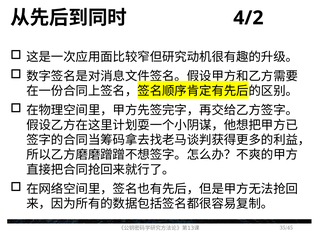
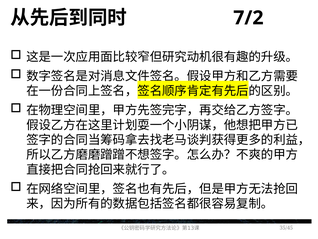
4/2: 4/2 -> 7/2 (248, 18)
